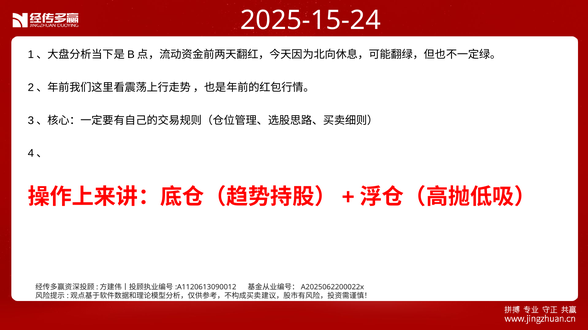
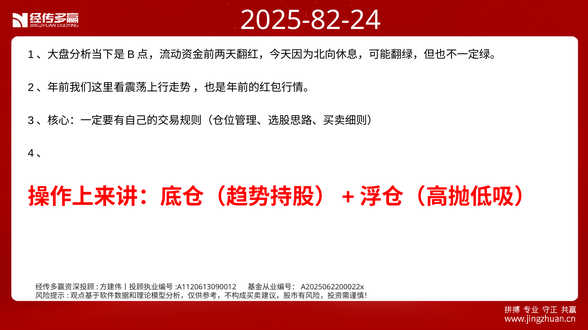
2025-15-24: 2025-15-24 -> 2025-82-24 (311, 20)
